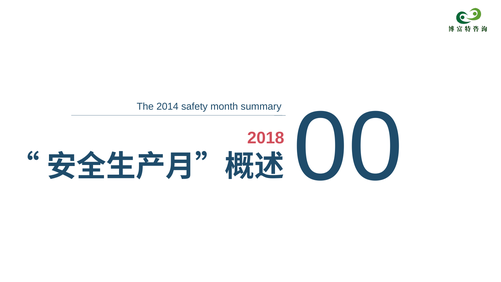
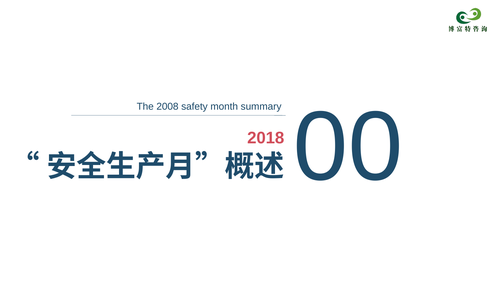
2014: 2014 -> 2008 (167, 107)
